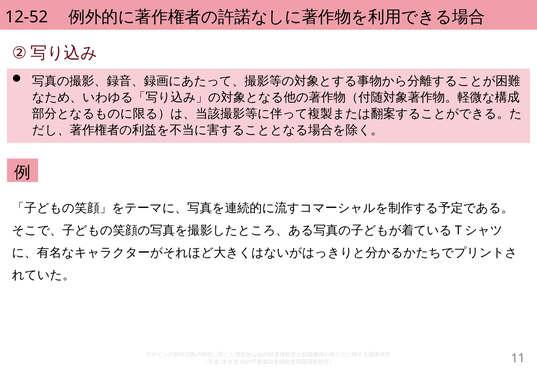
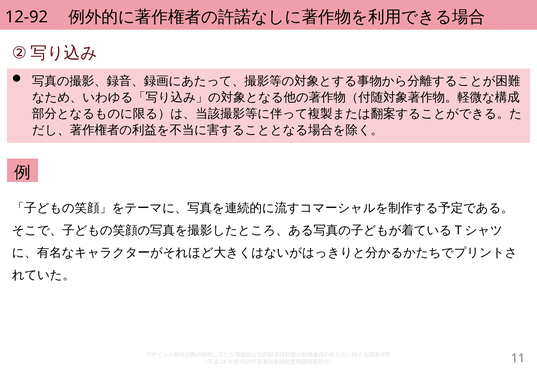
12-52: 12-52 -> 12-92 (26, 17)
